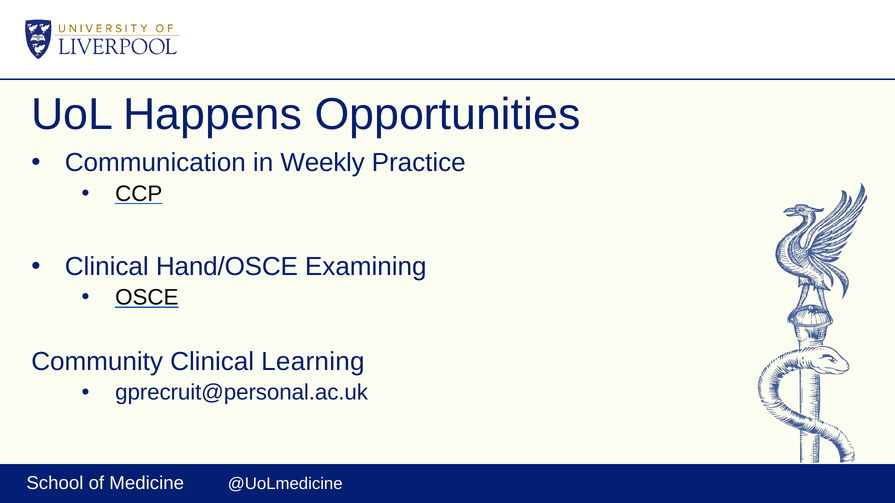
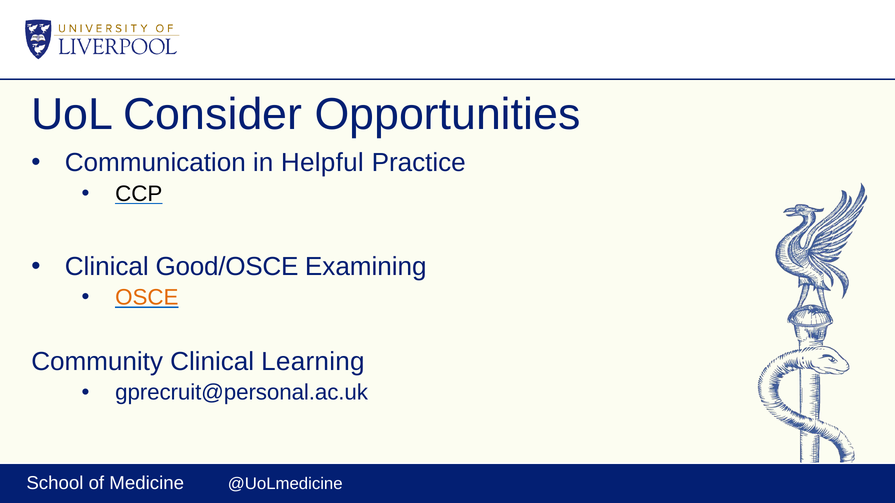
Happens: Happens -> Consider (213, 115)
Weekly: Weekly -> Helpful (322, 163)
Hand/OSCE: Hand/OSCE -> Good/OSCE (227, 267)
OSCE colour: black -> orange (147, 298)
